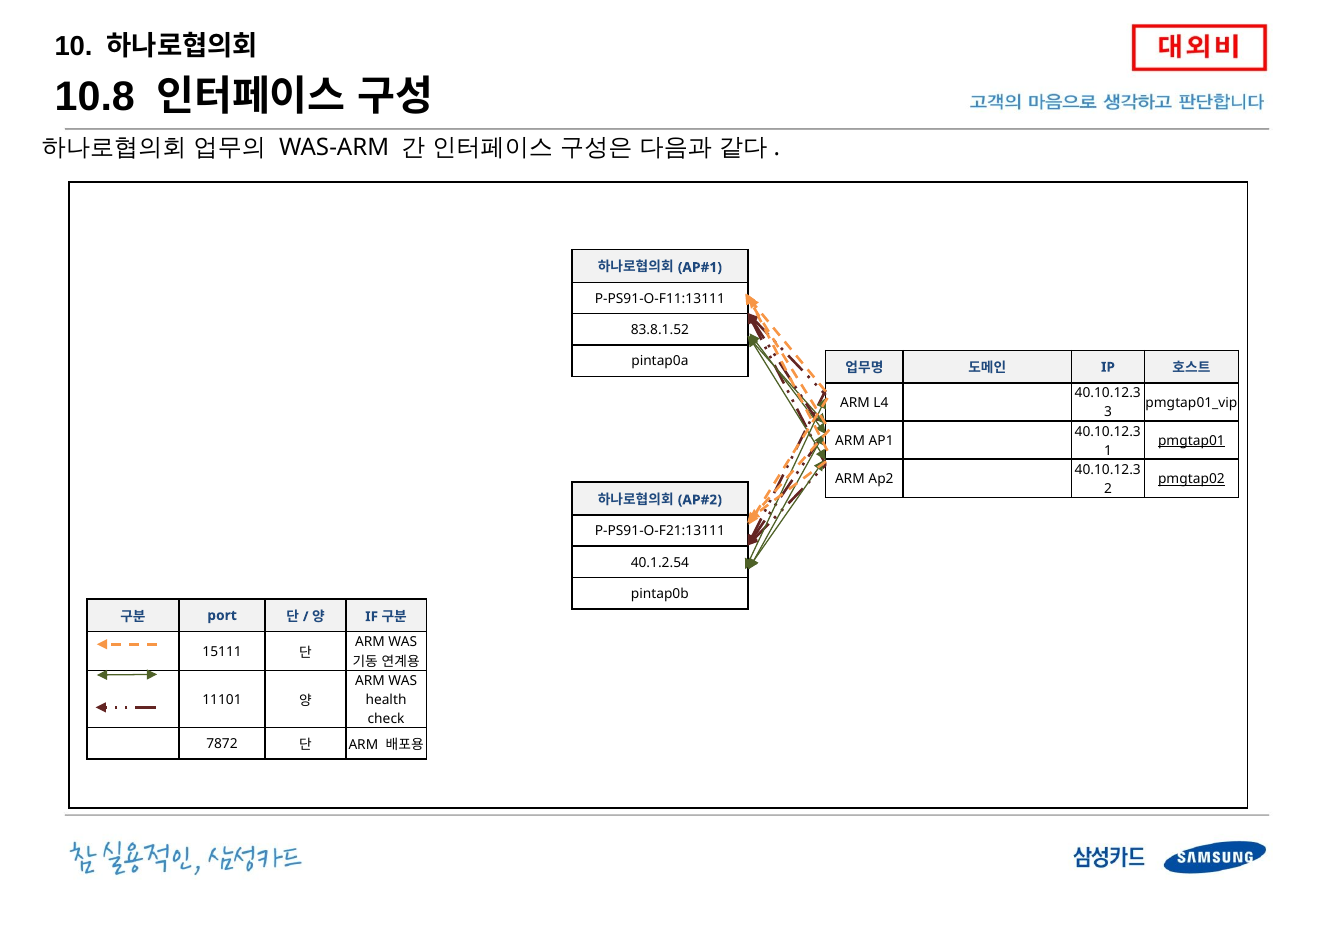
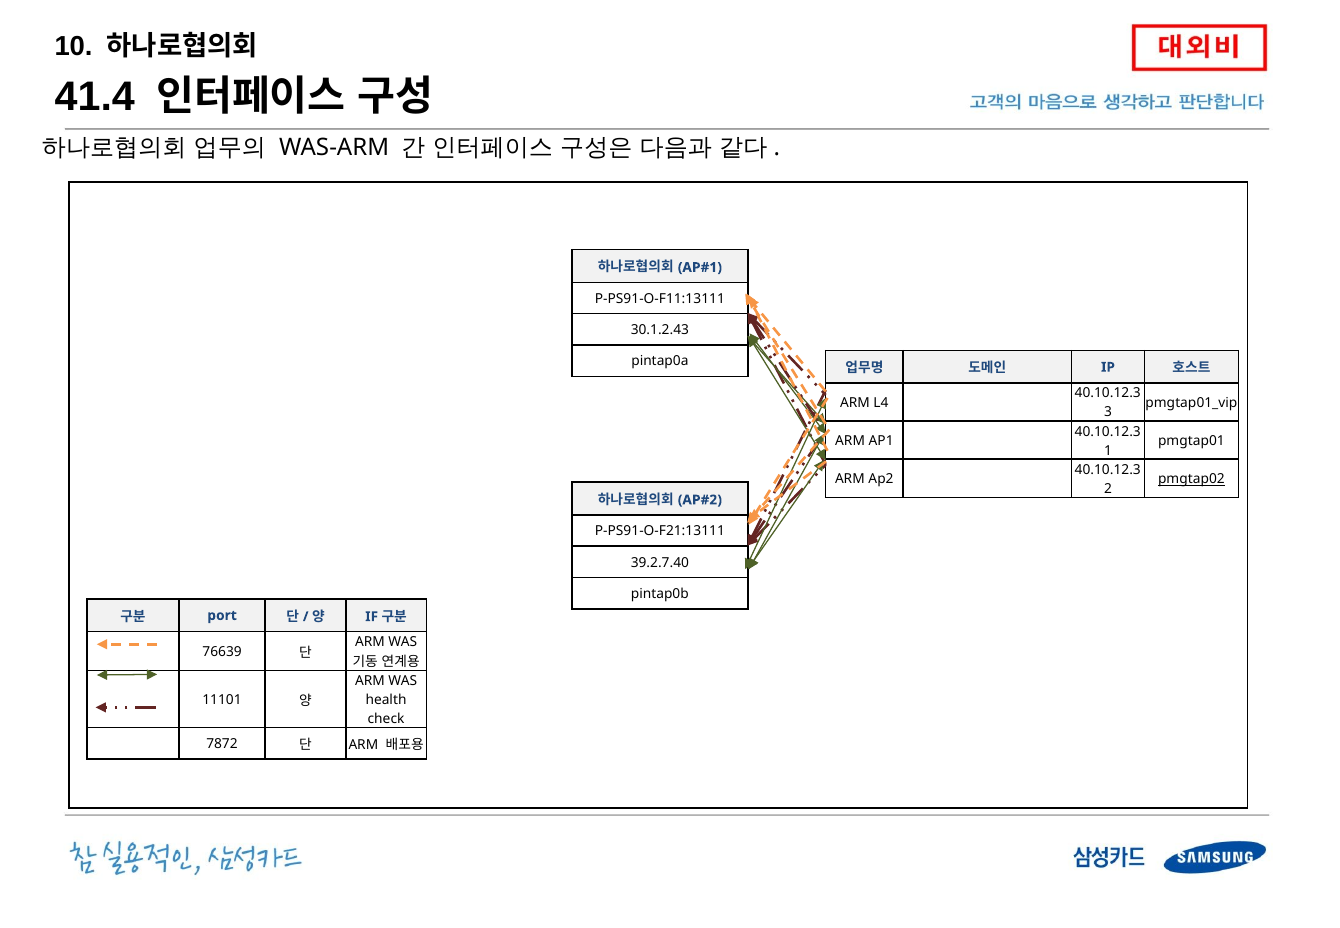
10.8: 10.8 -> 41.4 (95, 97)
83.8.1.52: 83.8.1.52 -> 30.1.2.43 (660, 330)
pmgtap01 underline: present -> none (1191, 441)
40.1.2.54: 40.1.2.54 -> 39.2.7.40 (660, 562)
15111: 15111 -> 76639 (222, 652)
